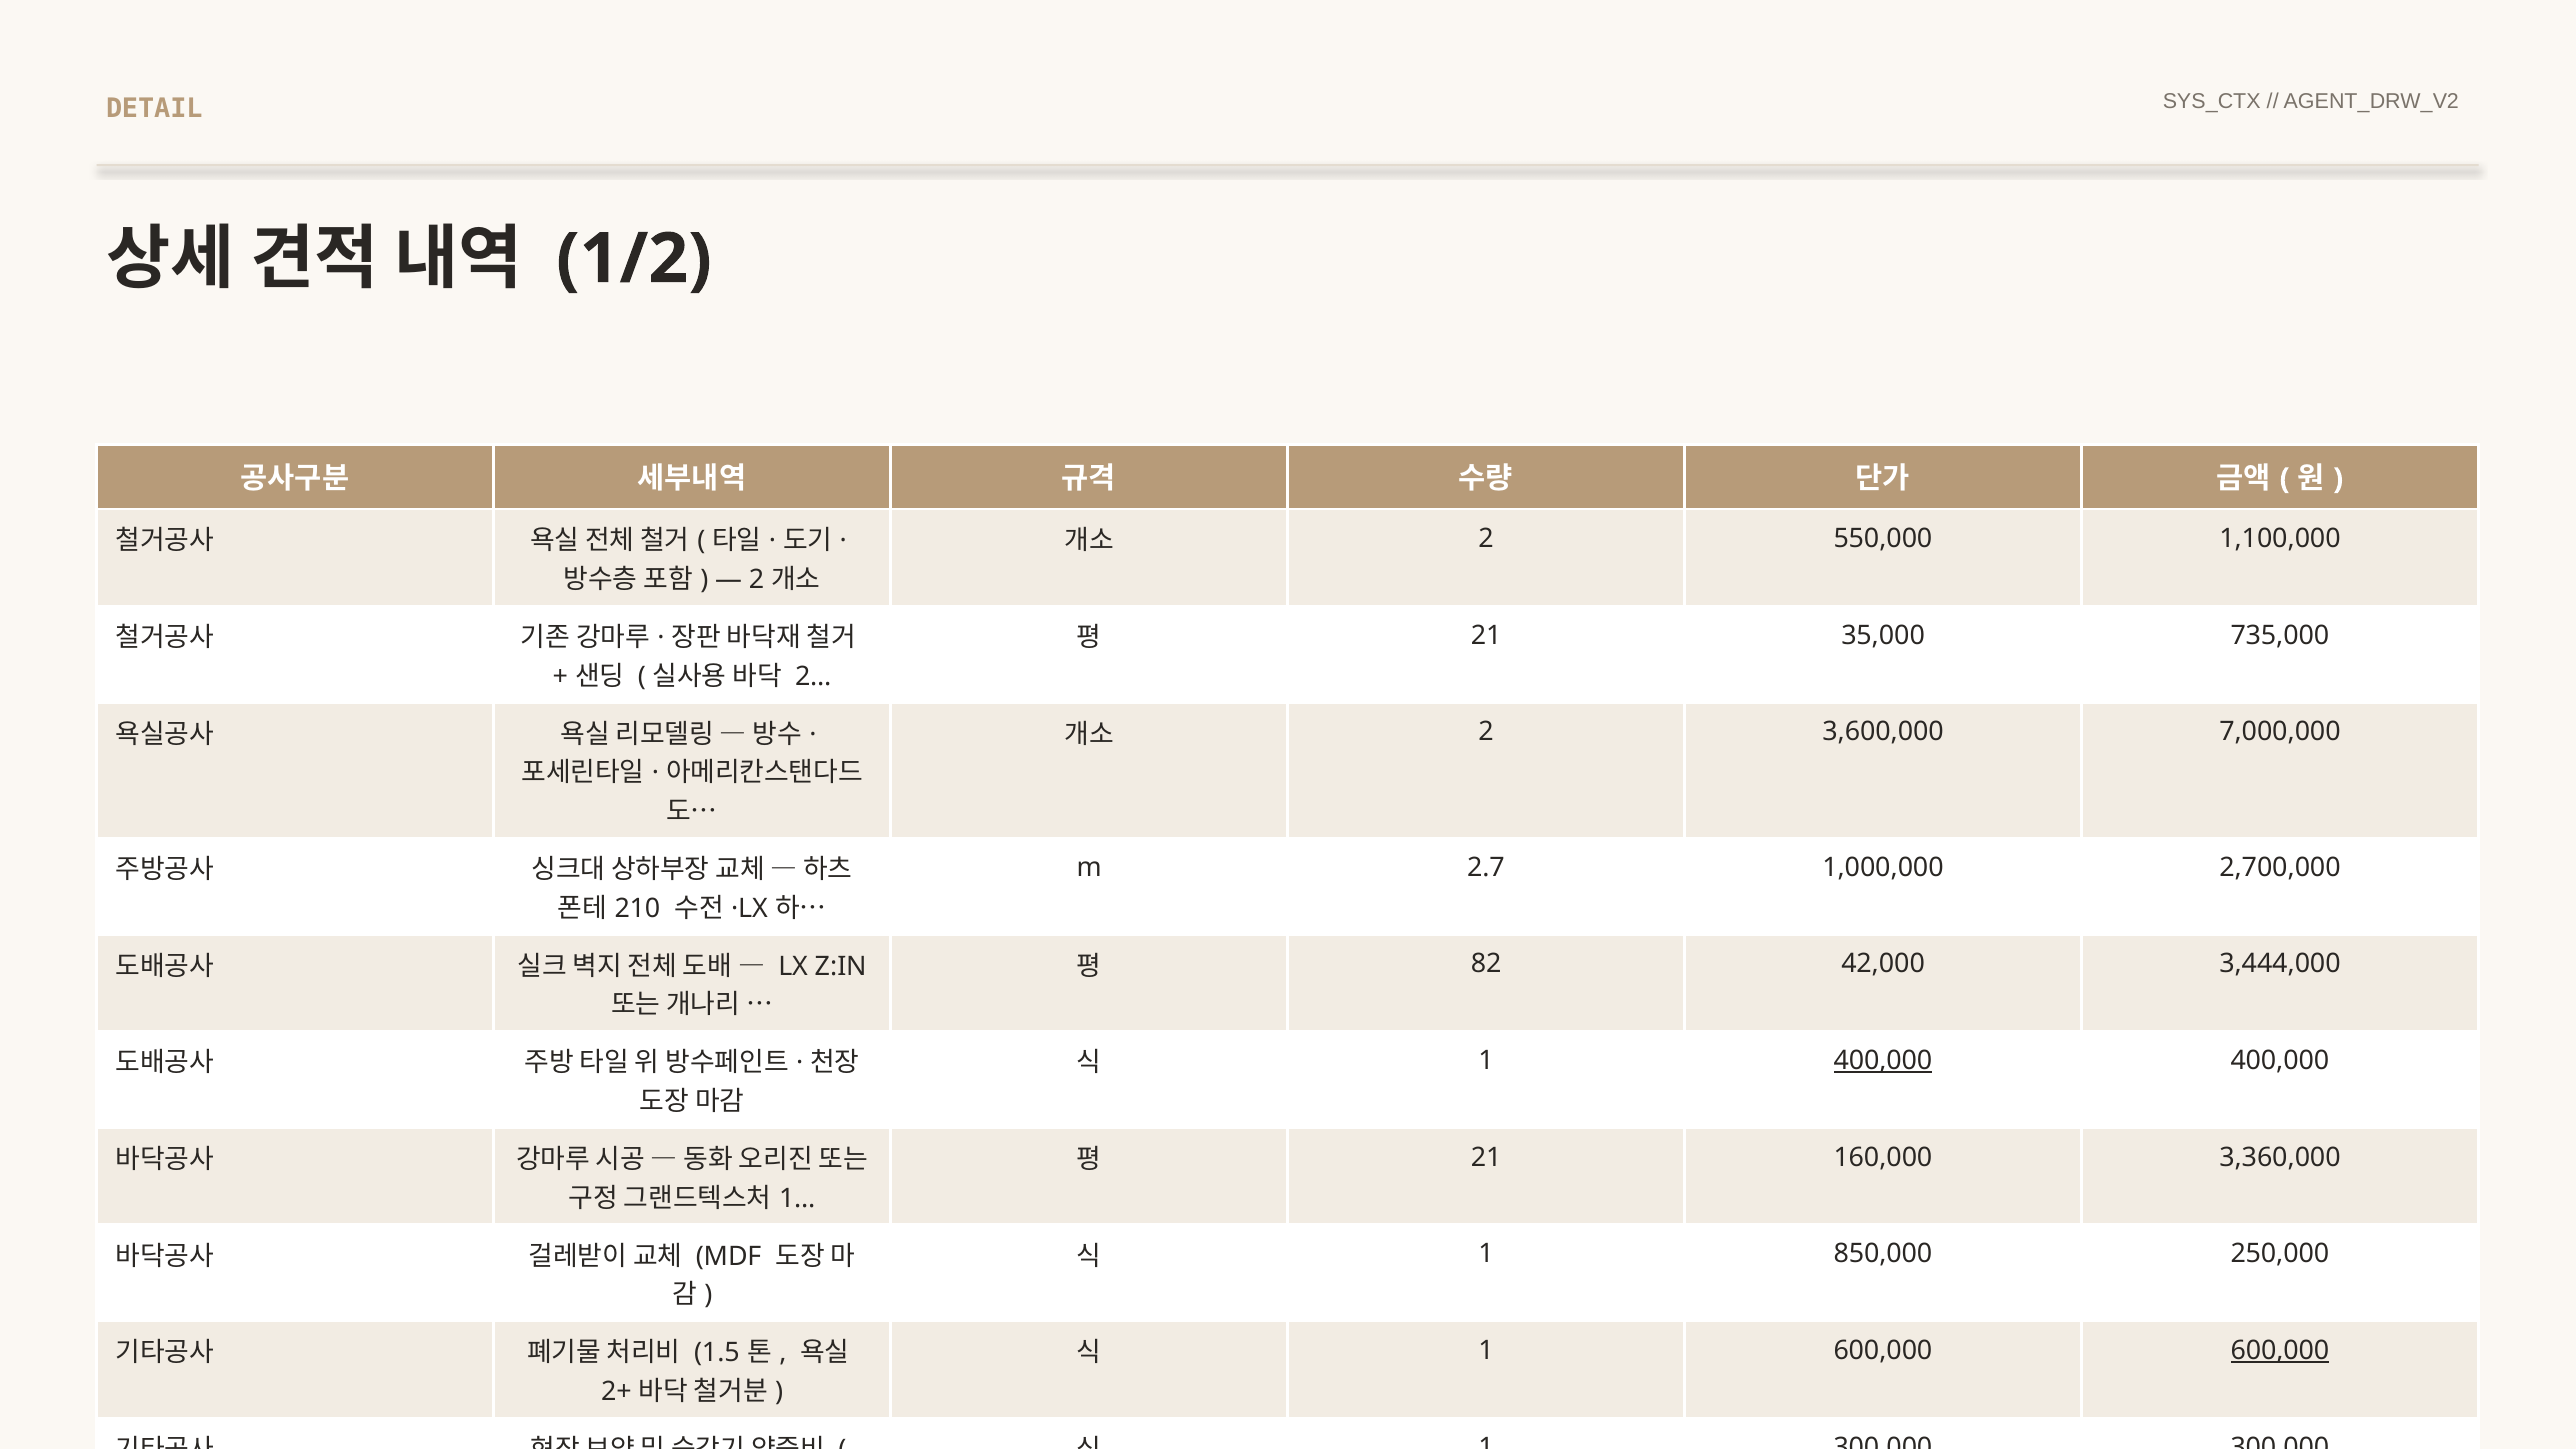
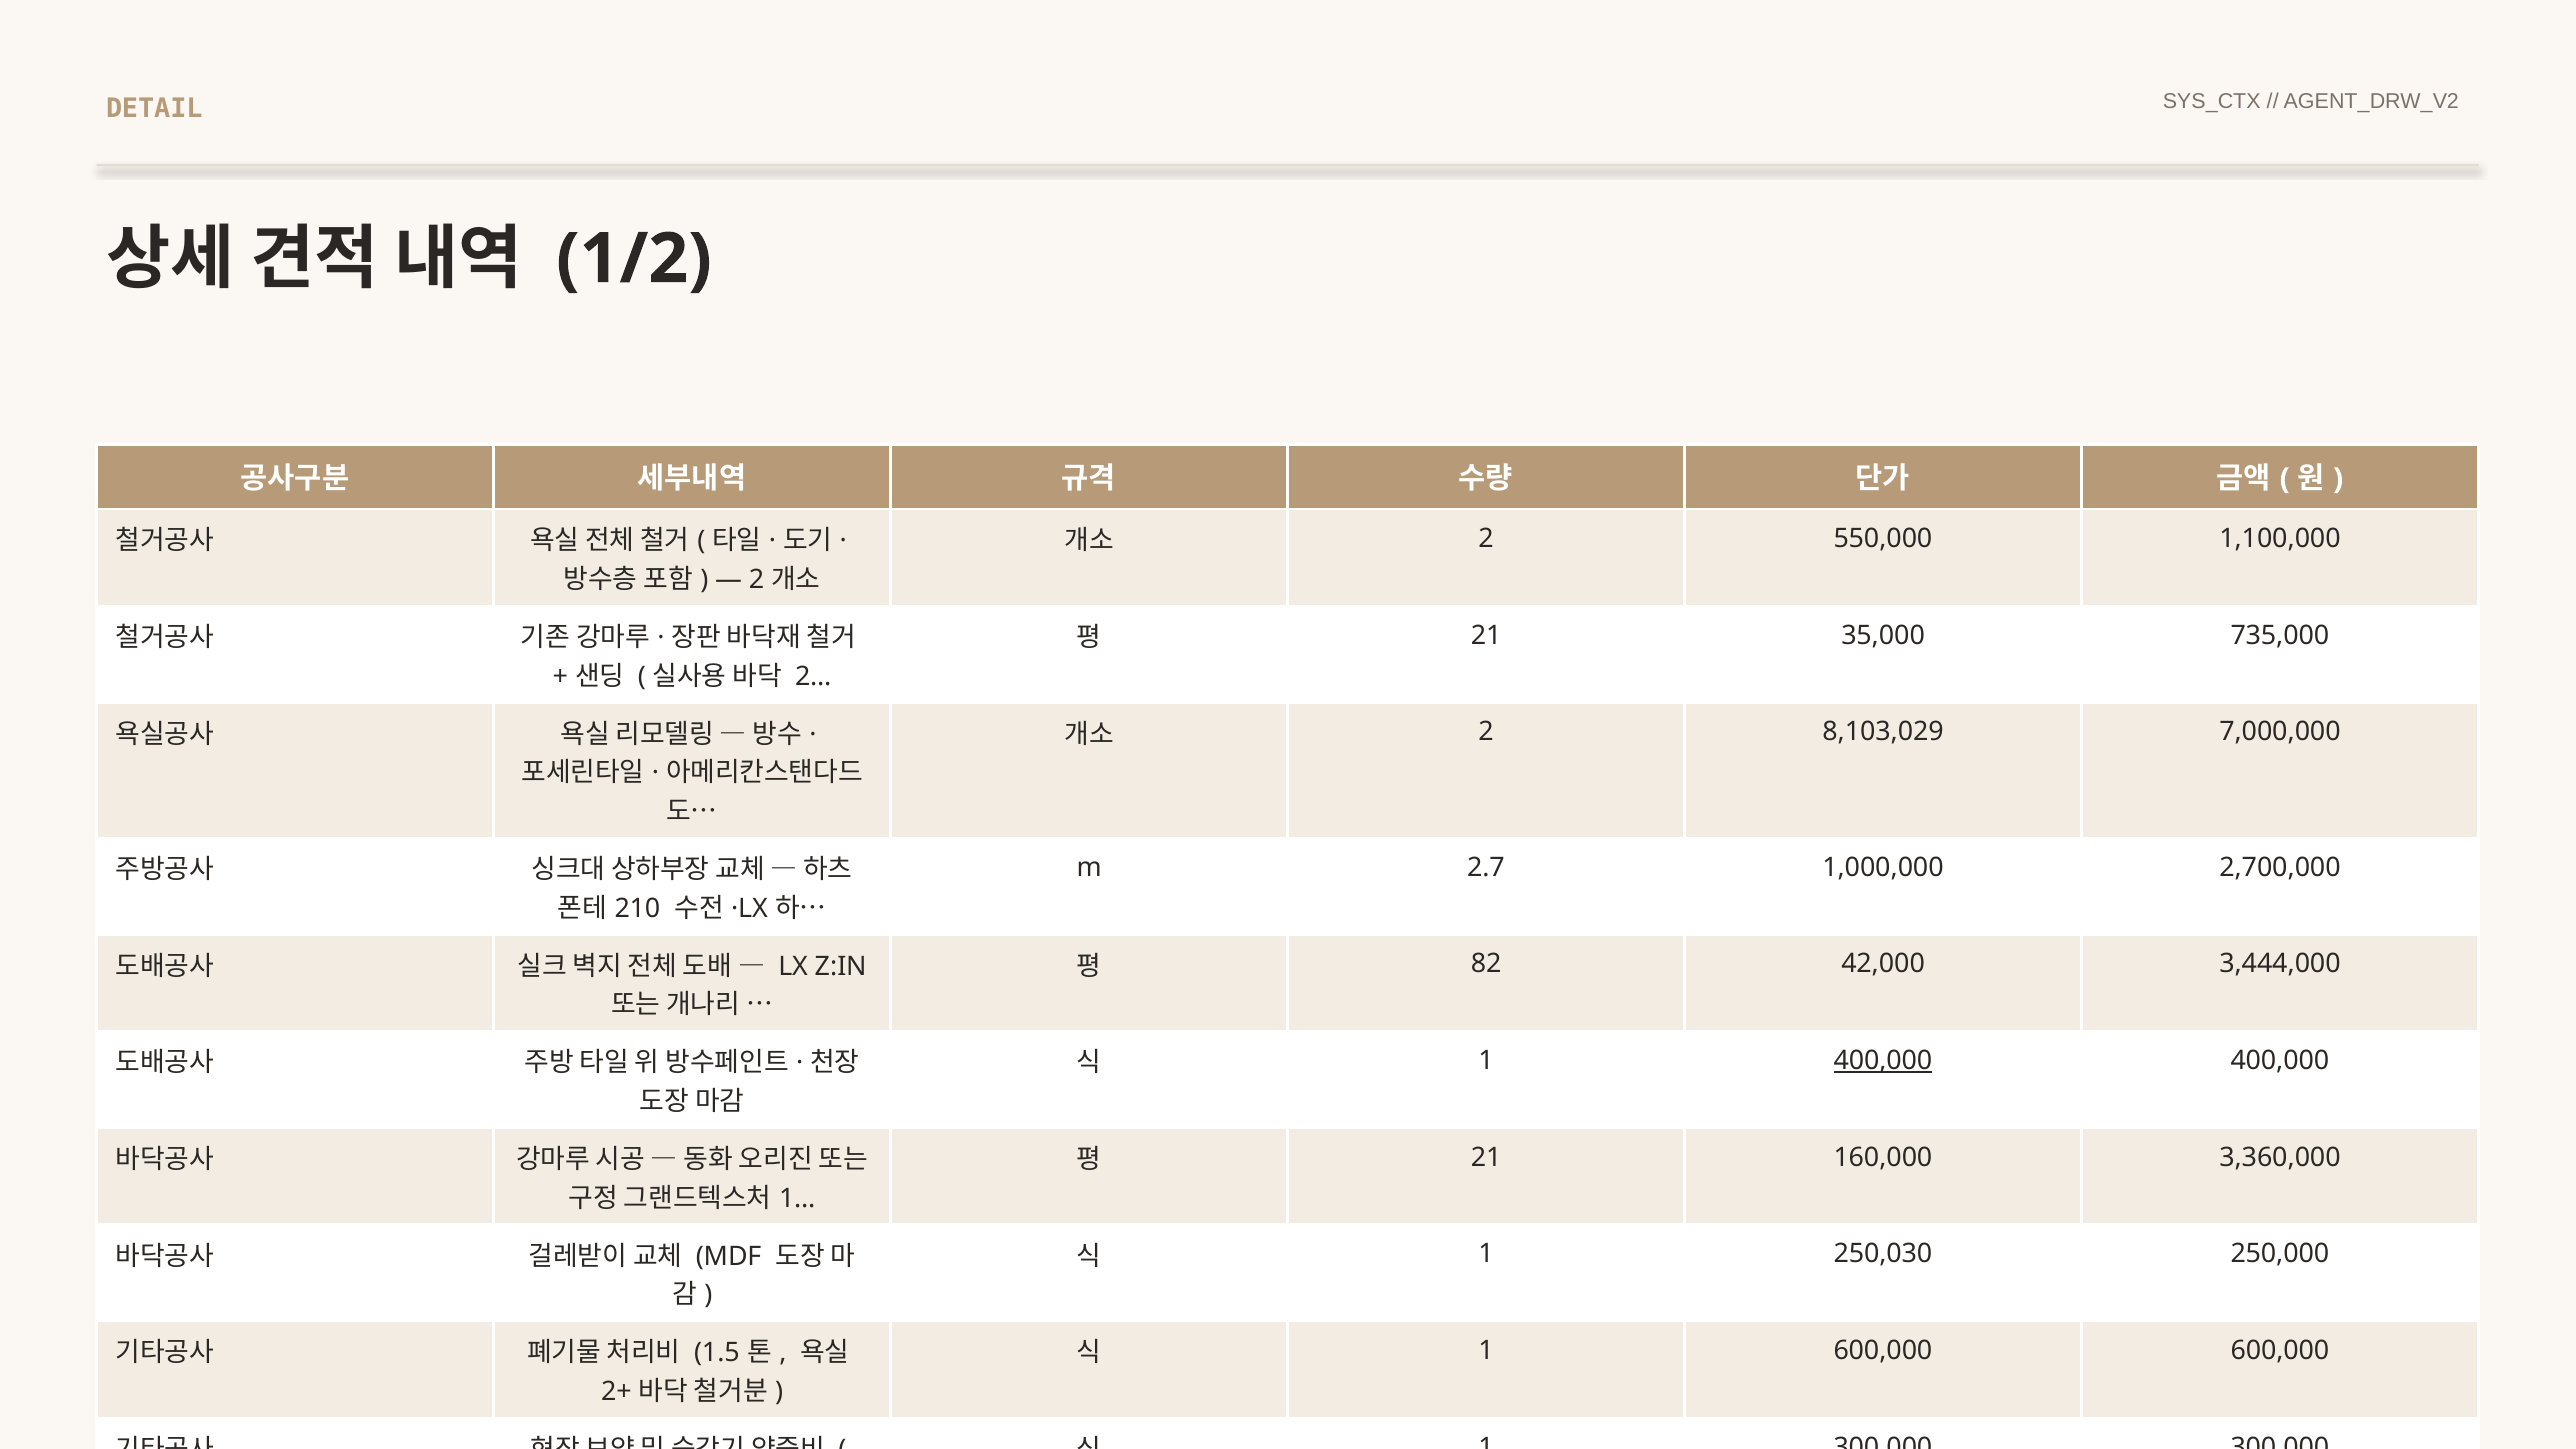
3,600,000: 3,600,000 -> 8,103,029 (1883, 732)
850,000: 850,000 -> 250,030 (1883, 1254)
600,000 underline: present -> none (2280, 1351)
